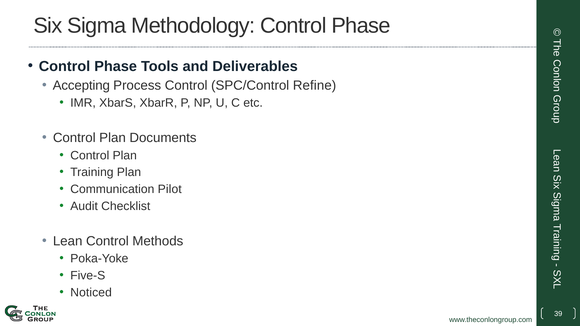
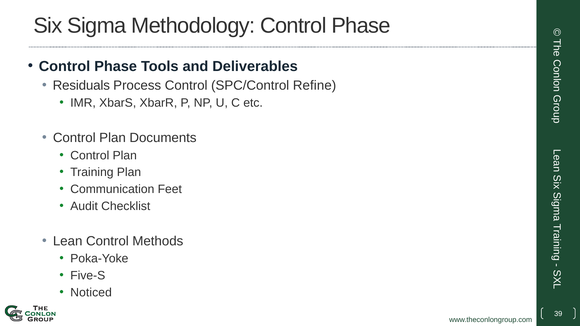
Accepting: Accepting -> Residuals (81, 85)
Pilot: Pilot -> Feet (170, 189)
